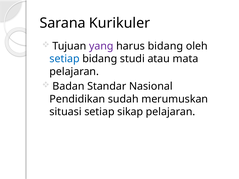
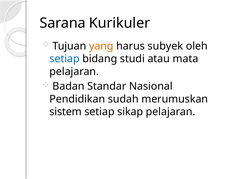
yang colour: purple -> orange (101, 46)
harus bidang: bidang -> subyek (165, 46)
situasi: situasi -> sistem (66, 112)
